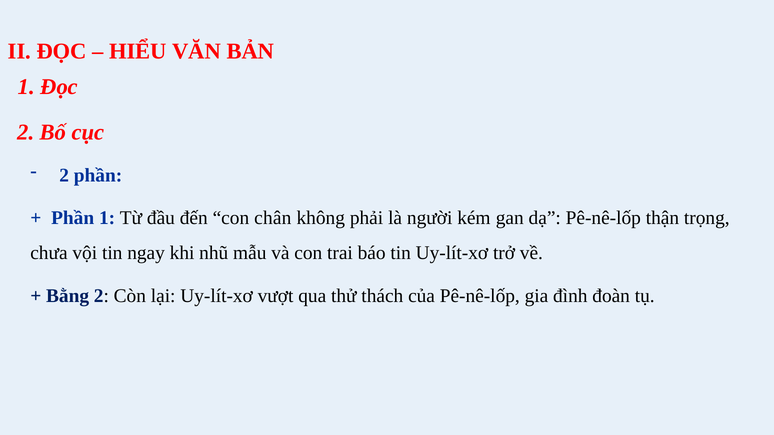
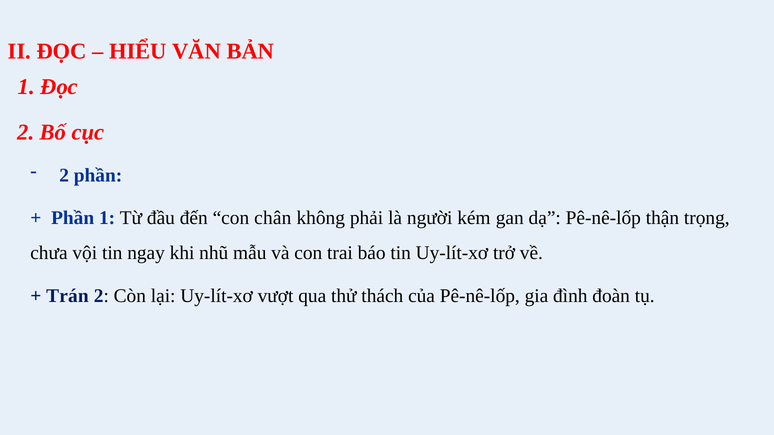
Bằng: Bằng -> Trán (67, 296)
